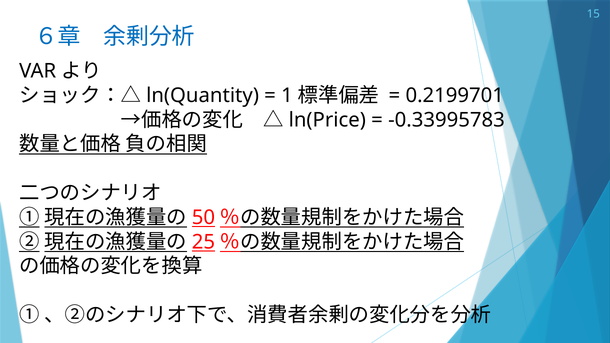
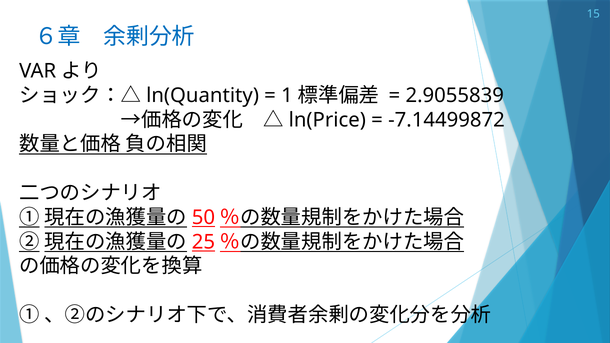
0.2199701: 0.2199701 -> 2.9055839 (455, 96)
-0.33995783: -0.33995783 -> -7.14499872 (446, 120)
